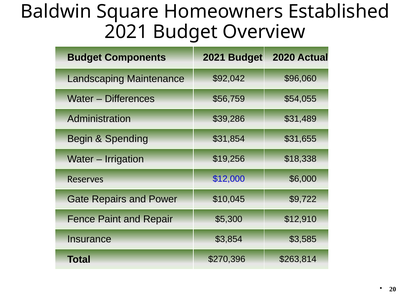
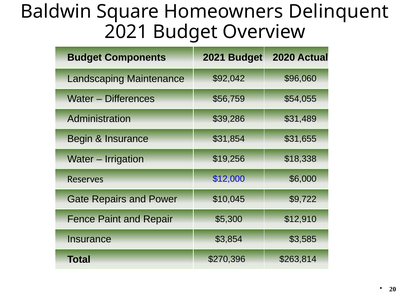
Established: Established -> Delinquent (339, 11)
Spending: Spending -> Insurance (127, 139)
